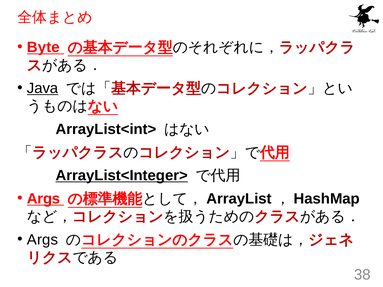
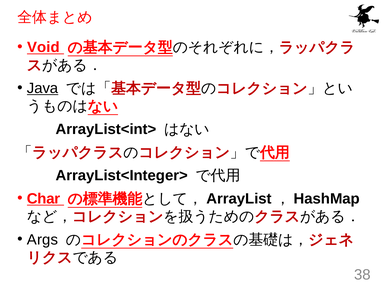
Byte: Byte -> Void (43, 47)
ArrayList<Integer> underline: present -> none (122, 176)
Args: Args -> Char (43, 199)
